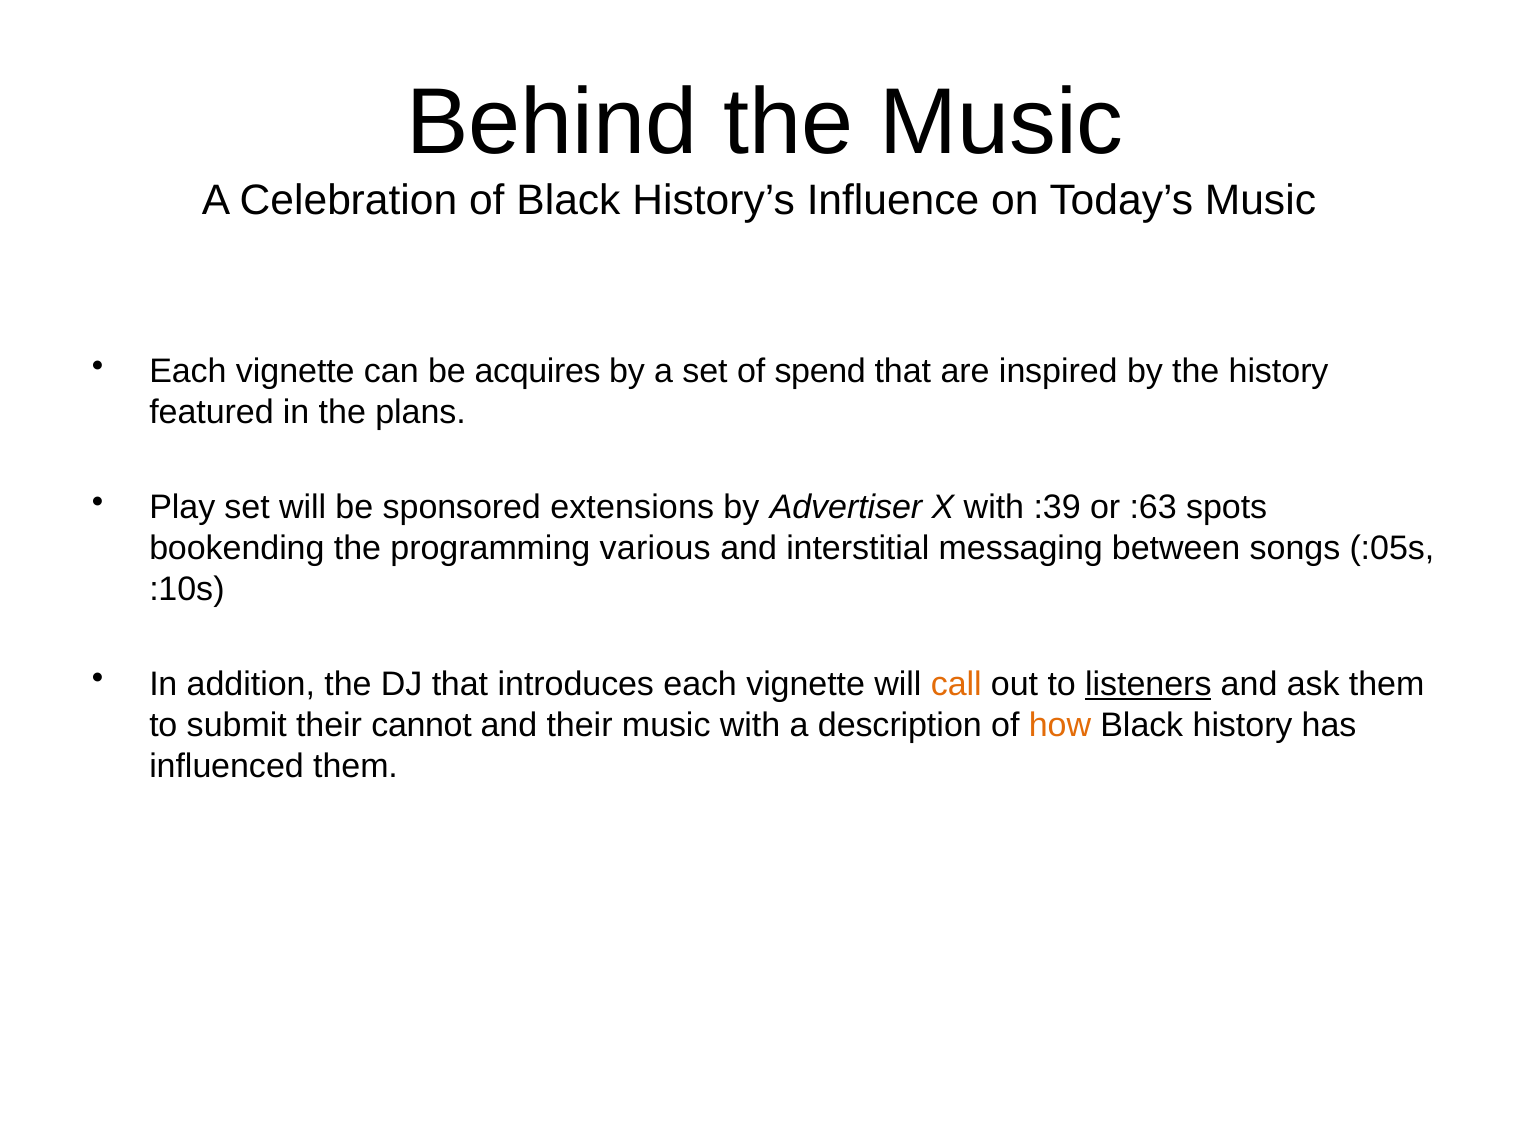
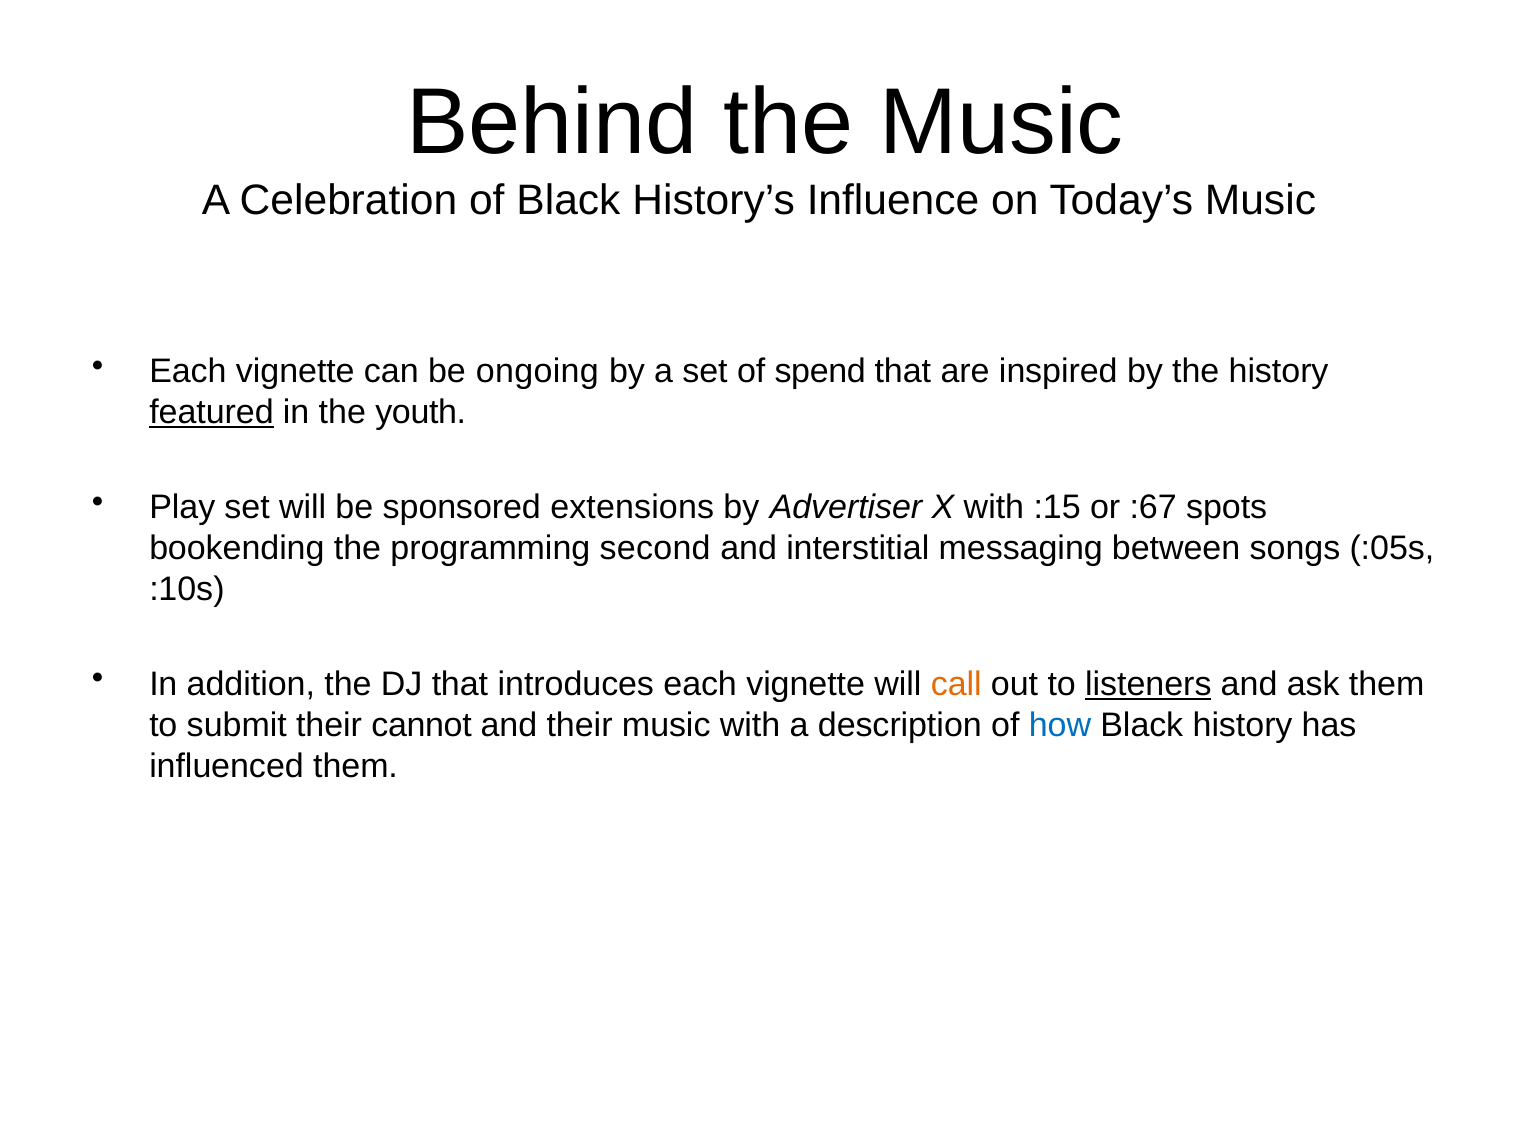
acquires: acquires -> ongoing (537, 372)
featured underline: none -> present (212, 412)
plans: plans -> youth (421, 412)
:39: :39 -> :15 (1057, 508)
:63: :63 -> :67 (1153, 508)
various: various -> second (655, 548)
how colour: orange -> blue (1060, 725)
